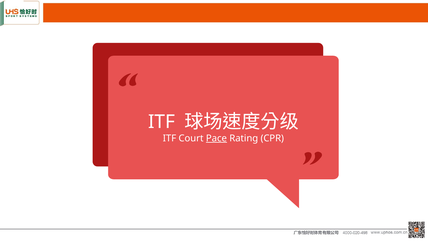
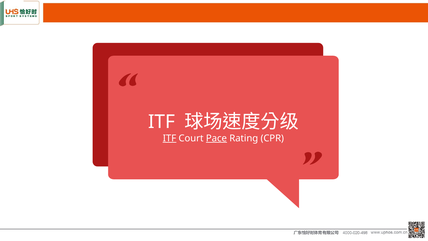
ITF underline: none -> present (169, 138)
